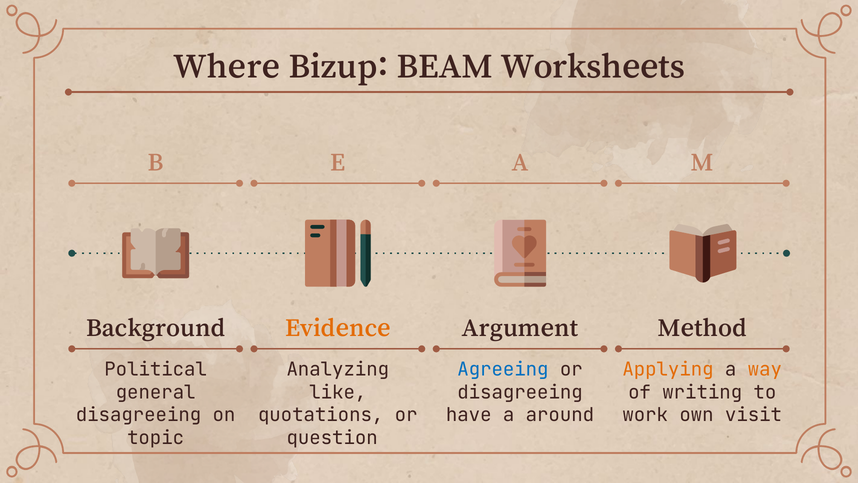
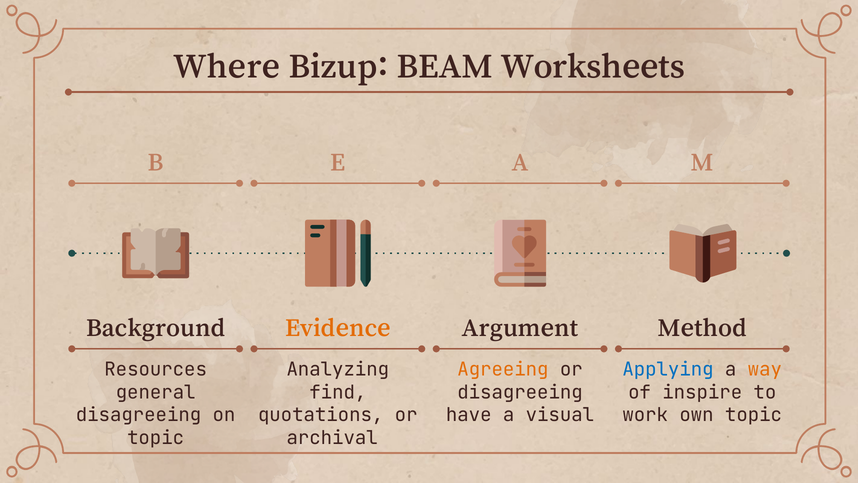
Political: Political -> Resources (156, 369)
Agreeing colour: blue -> orange (503, 369)
Applying colour: orange -> blue (668, 369)
like: like -> find (338, 392)
writing: writing -> inspire (702, 392)
around: around -> visual (560, 415)
own visit: visit -> topic (754, 415)
question: question -> archival (332, 438)
